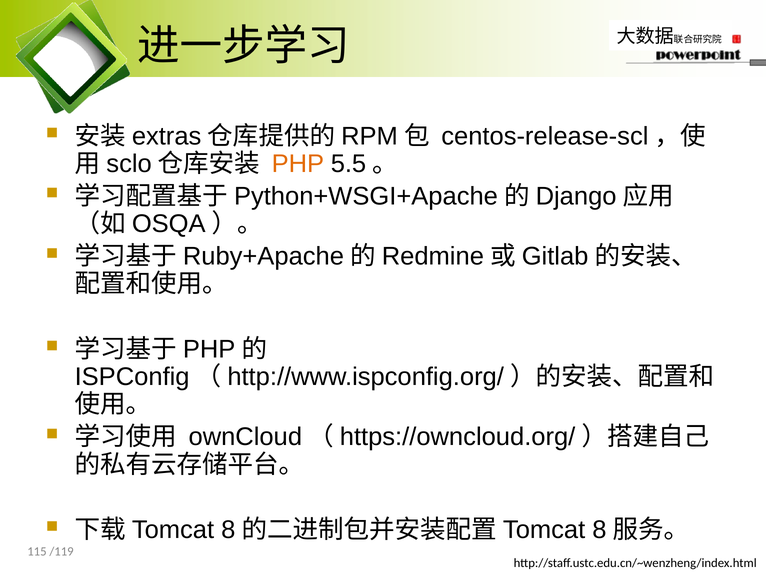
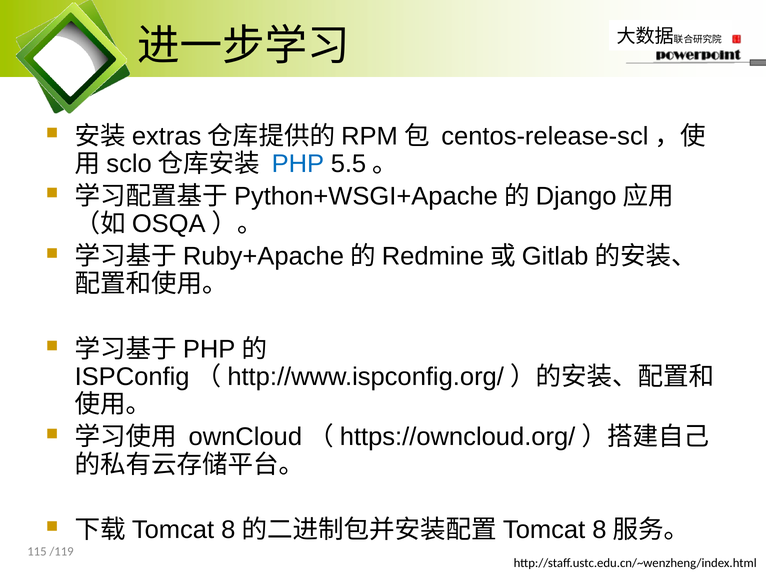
PHP colour: orange -> blue (298, 164)
